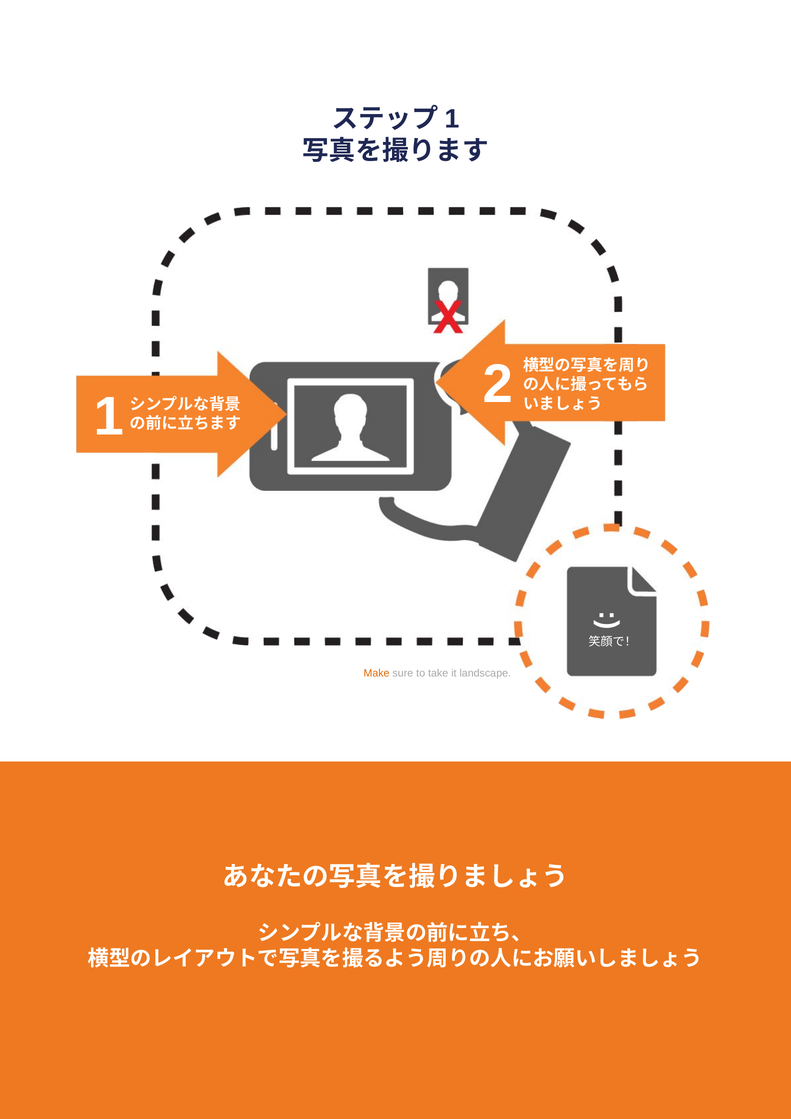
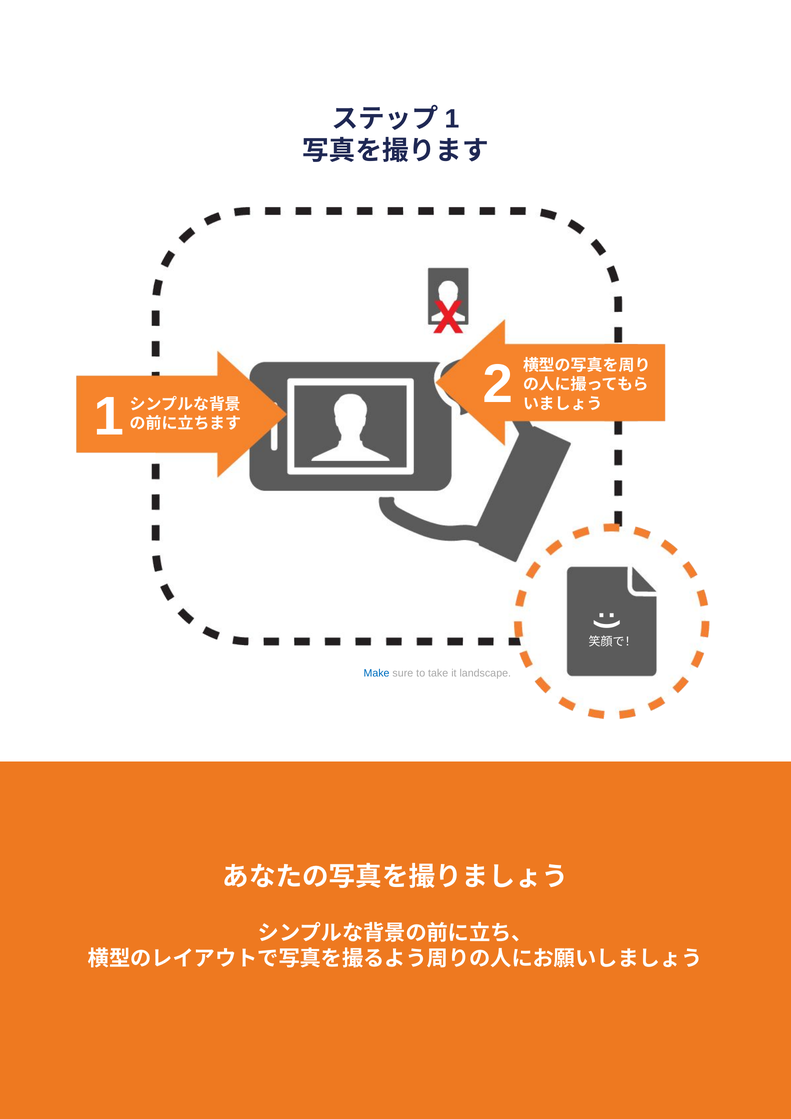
Make colour: orange -> blue (377, 673)
